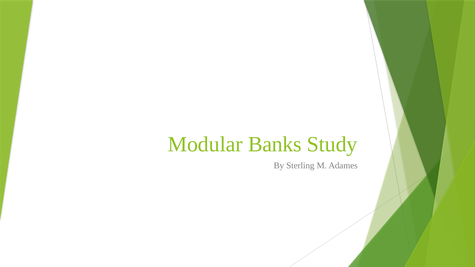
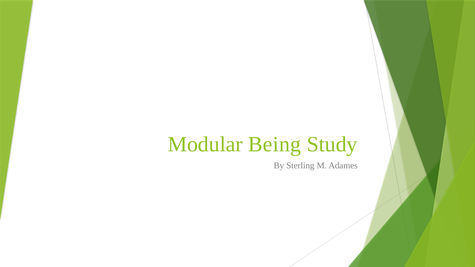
Banks: Banks -> Being (275, 144)
